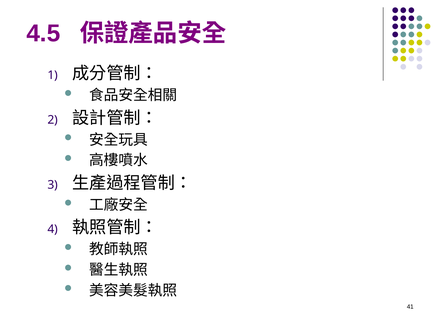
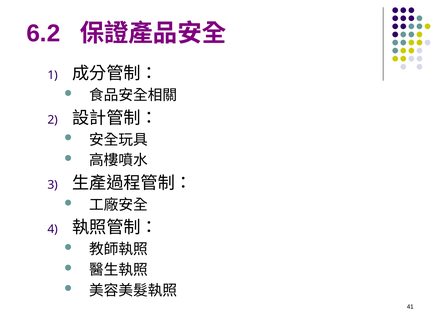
4.5: 4.5 -> 6.2 (43, 34)
